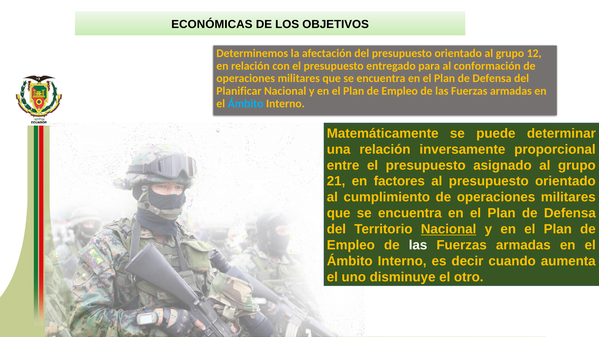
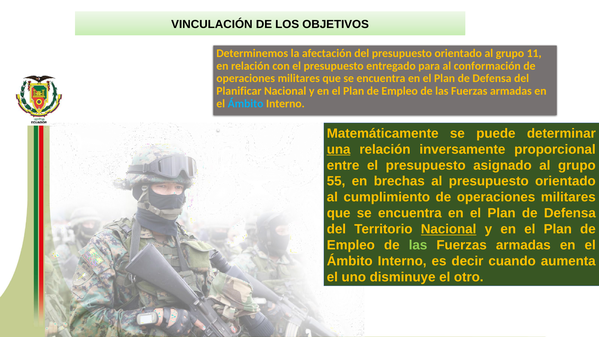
ECONÓMICAS: ECONÓMICAS -> VINCULACIÓN (212, 24)
12: 12 -> 11 (534, 53)
una underline: none -> present (339, 149)
21: 21 -> 55 (336, 181)
factores: factores -> brechas (399, 181)
las colour: white -> light green (418, 245)
